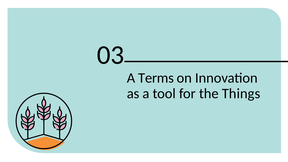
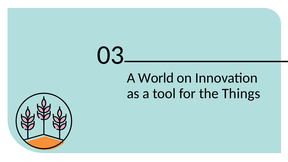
Terms: Terms -> World (156, 78)
